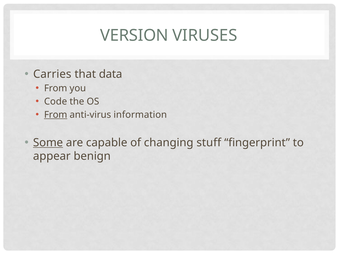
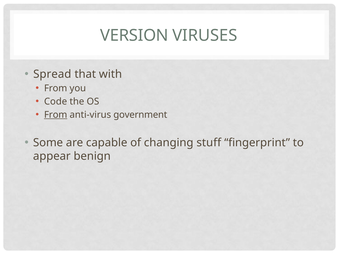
Carries: Carries -> Spread (52, 74)
data: data -> with (110, 74)
information: information -> government (140, 115)
Some underline: present -> none (48, 143)
